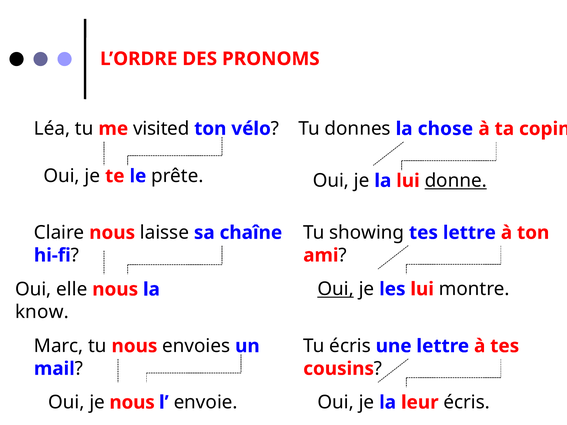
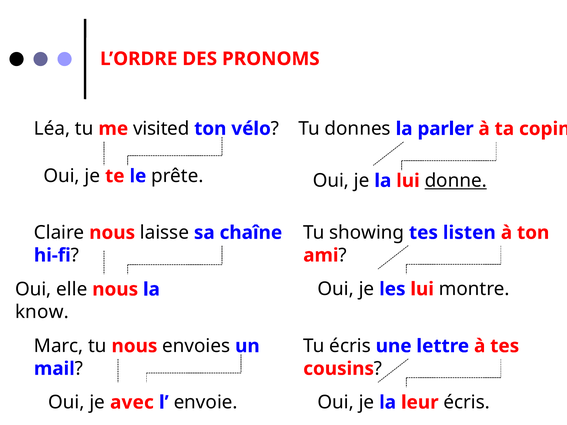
chose: chose -> parler (446, 129)
tes lettre: lettre -> listen (469, 233)
Oui underline: present -> none (336, 289)
je nous: nous -> avec (132, 403)
